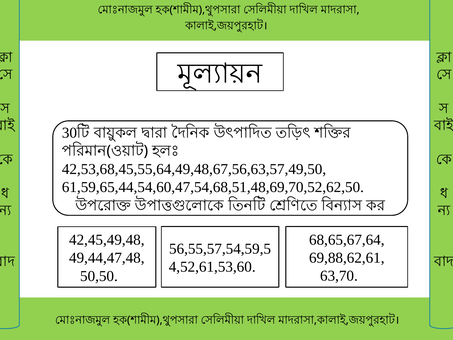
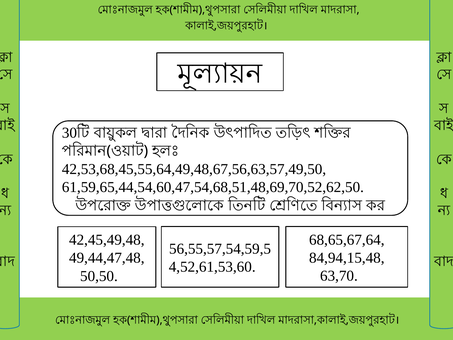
69,88,62,61: 69,88,62,61 -> 84,94,15,48 (347, 258)
